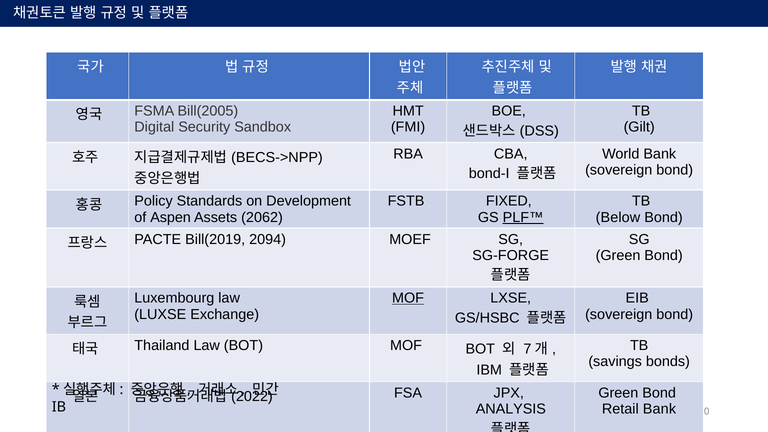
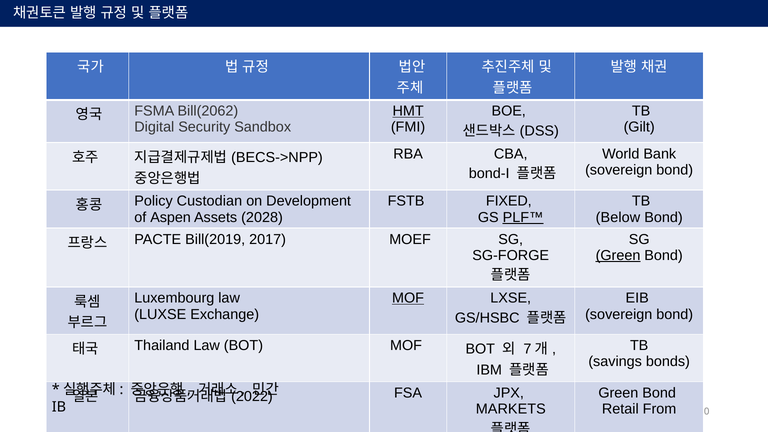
HMT underline: none -> present (408, 111)
Bill(2005: Bill(2005 -> Bill(2062 (208, 111)
Standards: Standards -> Custodian (209, 201)
2062: 2062 -> 2028 (262, 217)
2094: 2094 -> 2017 (268, 239)
Green underline: none -> present (618, 255)
ANALYSIS: ANALYSIS -> MARKETS (511, 409)
Retail Bank: Bank -> From (660, 409)
